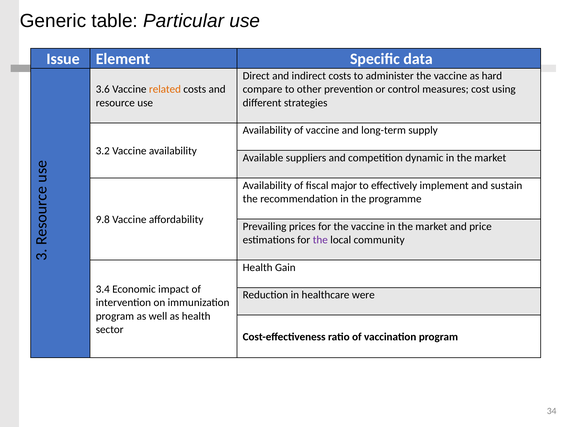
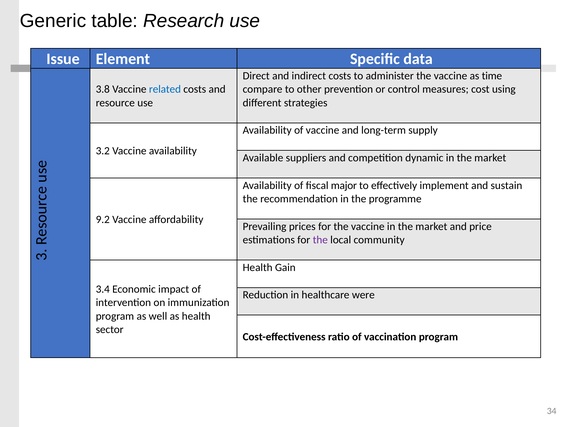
Particular: Particular -> Research (184, 21)
hard: hard -> time (492, 76)
3.6: 3.6 -> 3.8 (103, 89)
related colour: orange -> blue (165, 89)
9.8: 9.8 -> 9.2 (103, 219)
